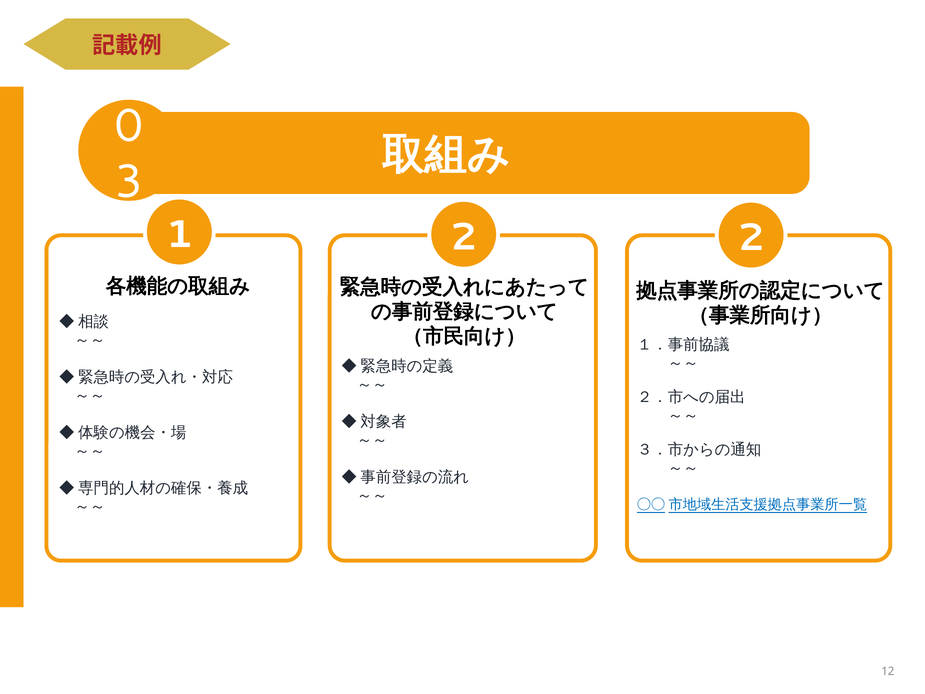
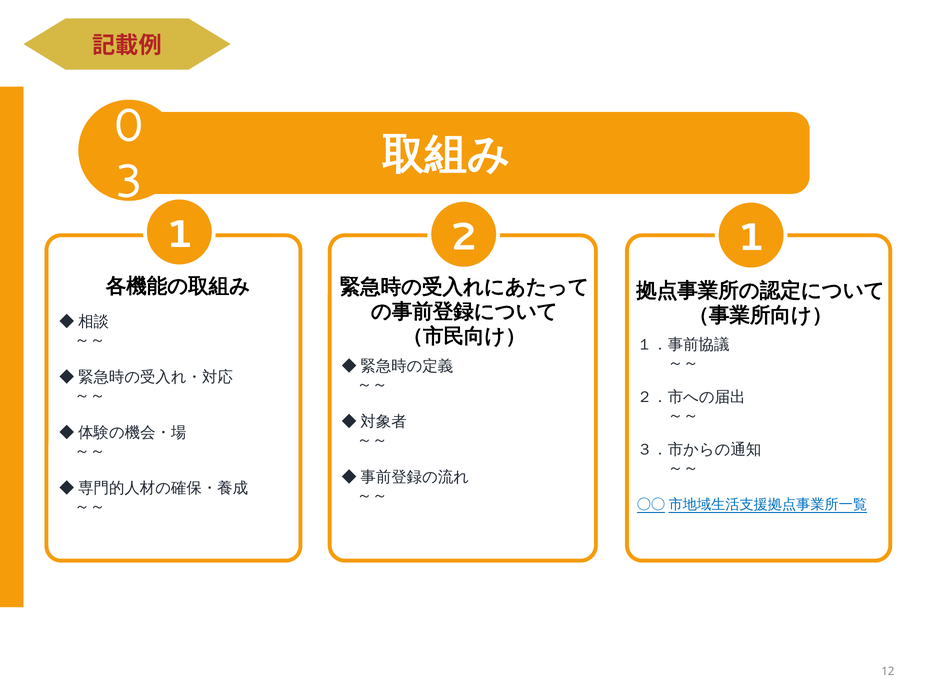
2 2: 2 -> 1 (751, 238)
